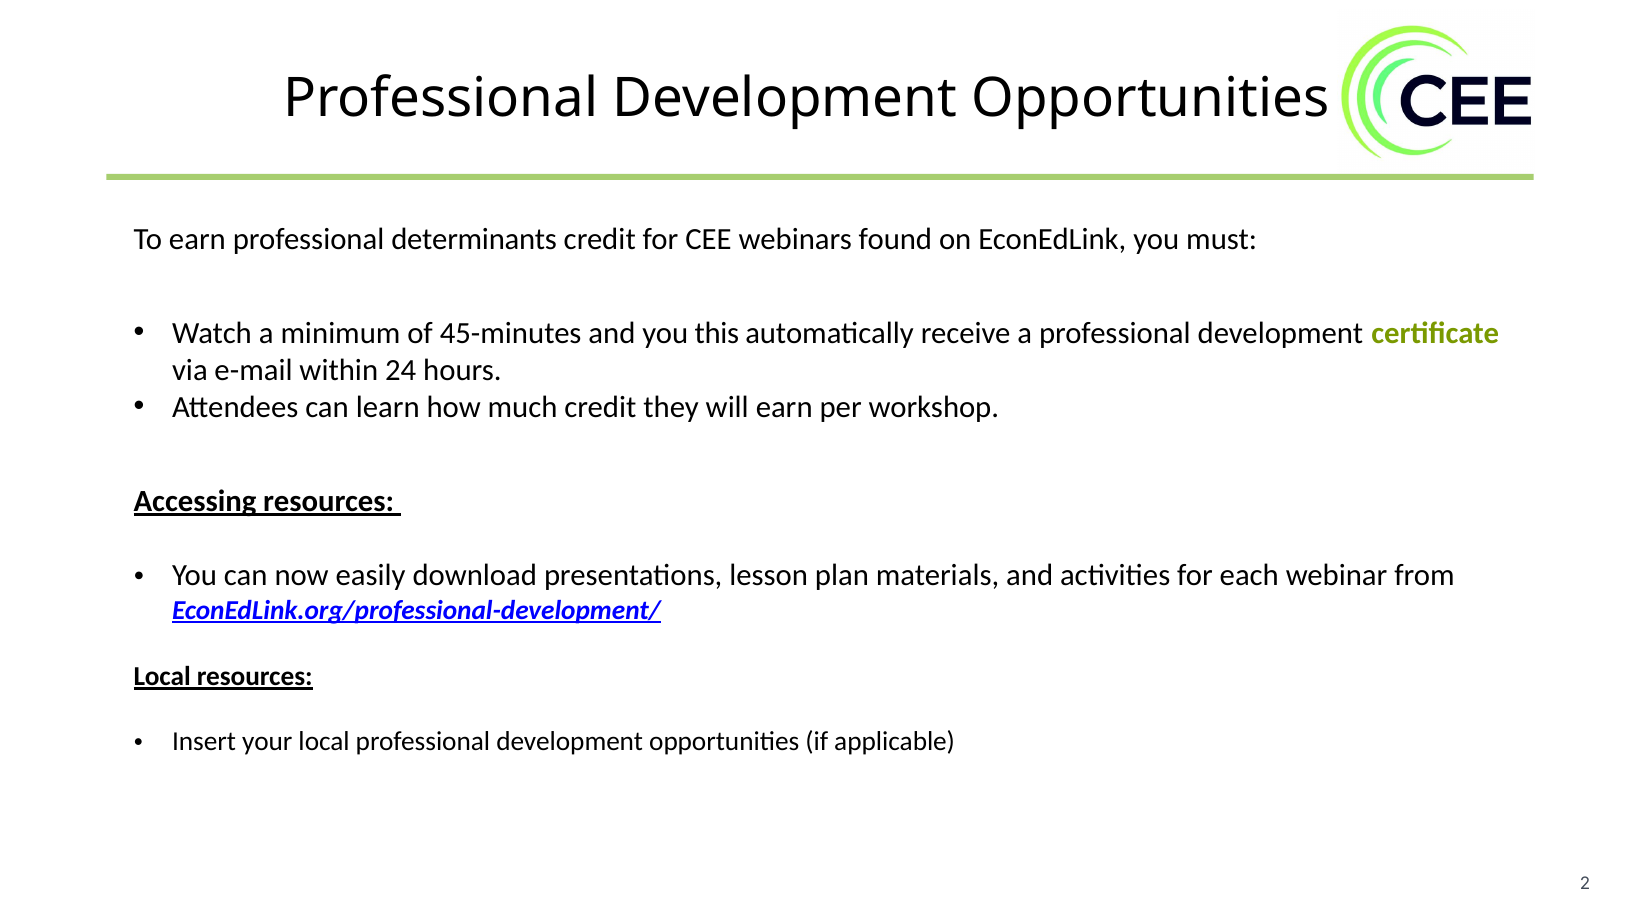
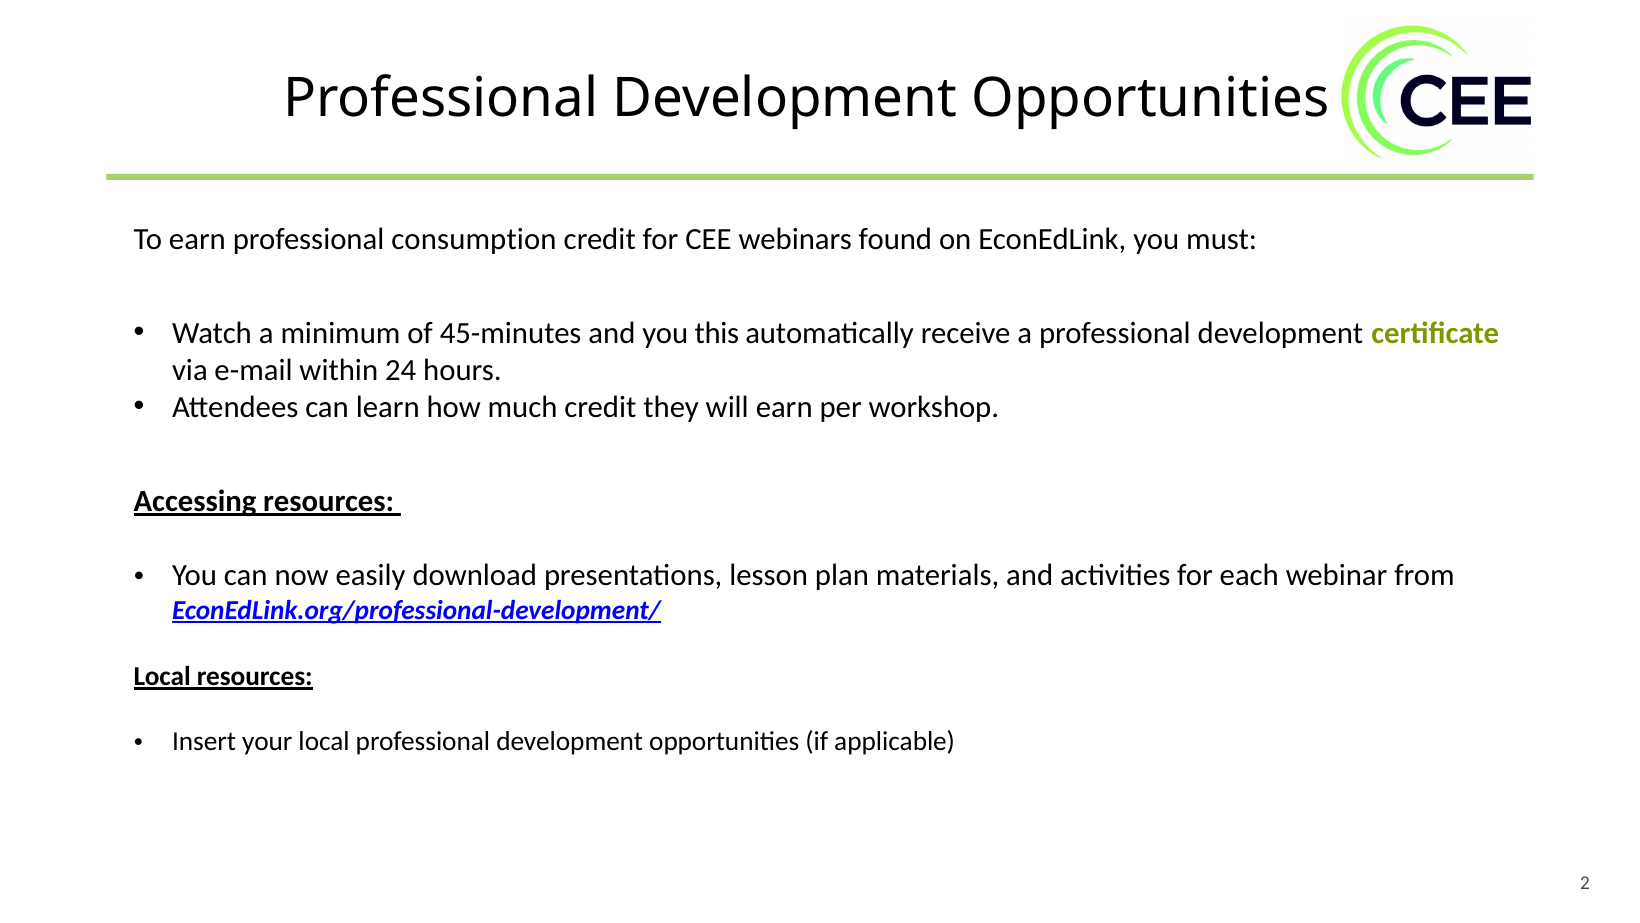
determinants: determinants -> consumption (474, 239)
